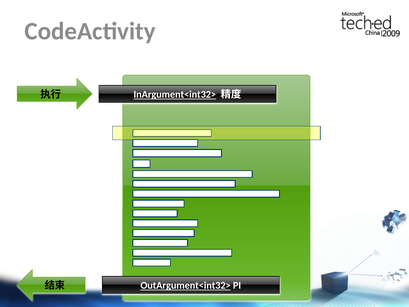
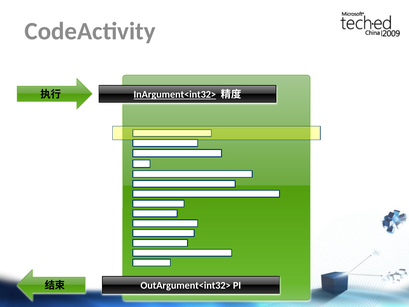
OutArgument<int32> underline: present -> none (186, 285)
